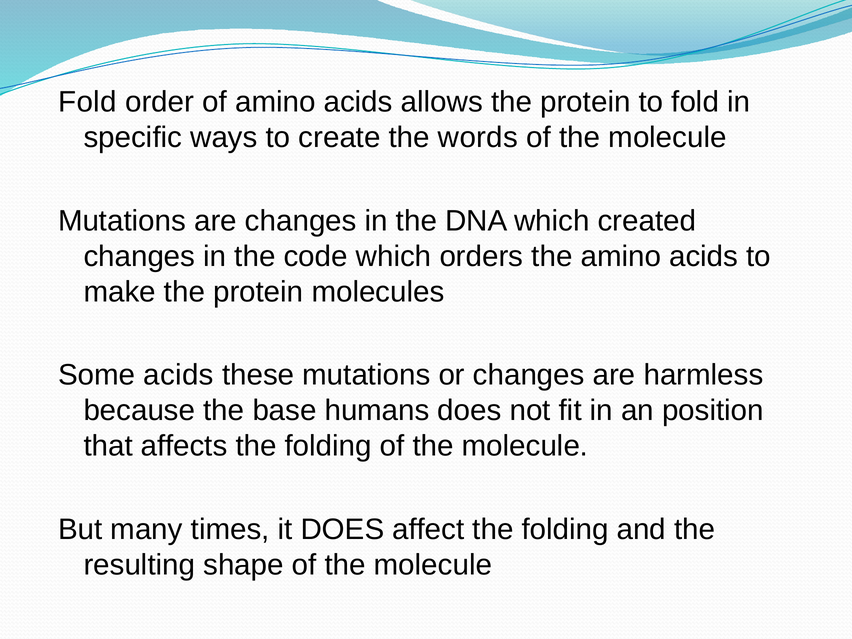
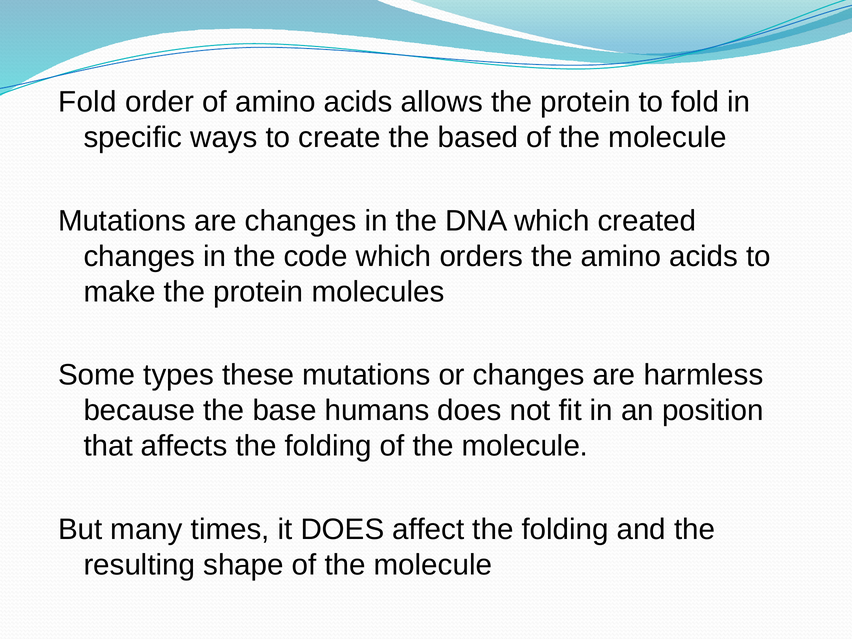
words: words -> based (478, 138)
Some acids: acids -> types (179, 375)
